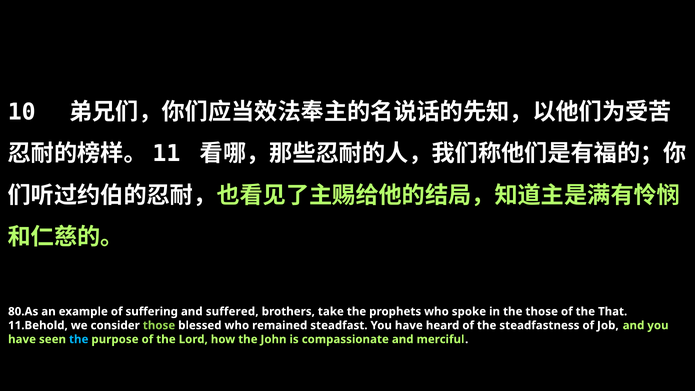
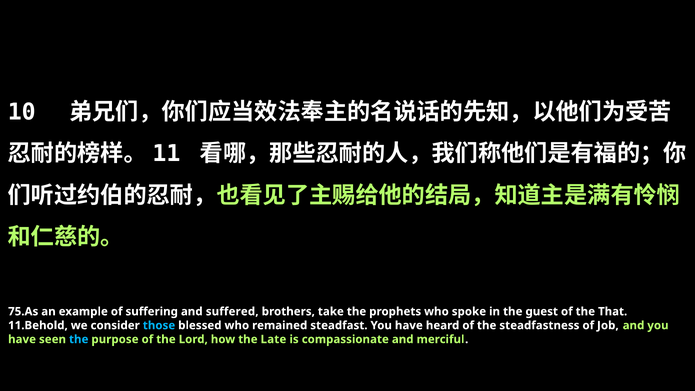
80.As: 80.As -> 75.As (23, 311)
the those: those -> guest (542, 311)
those colour: light green -> light blue (159, 325)
John: John -> Late (273, 339)
